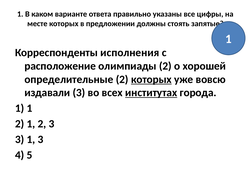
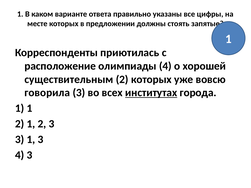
исполнения: исполнения -> приютилась (130, 53)
олимпиады 2: 2 -> 4 (165, 66)
определительные: определительные -> существительным (69, 79)
которых underline: present -> none (151, 79)
издавали: издавали -> говорила (47, 93)
4 5: 5 -> 3 (30, 155)
